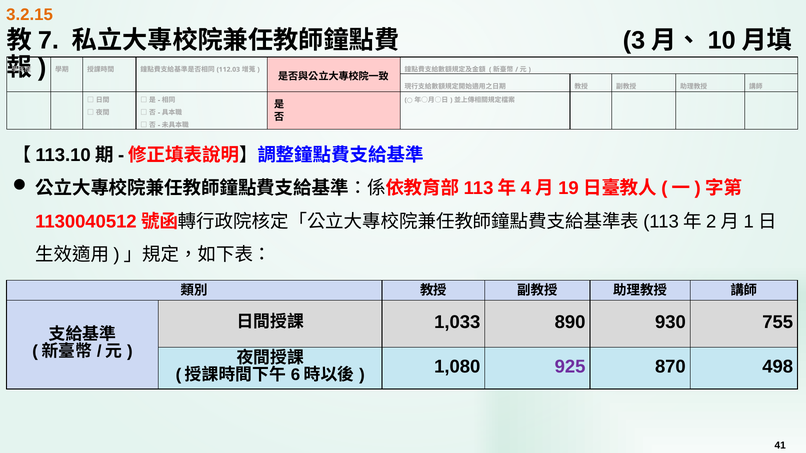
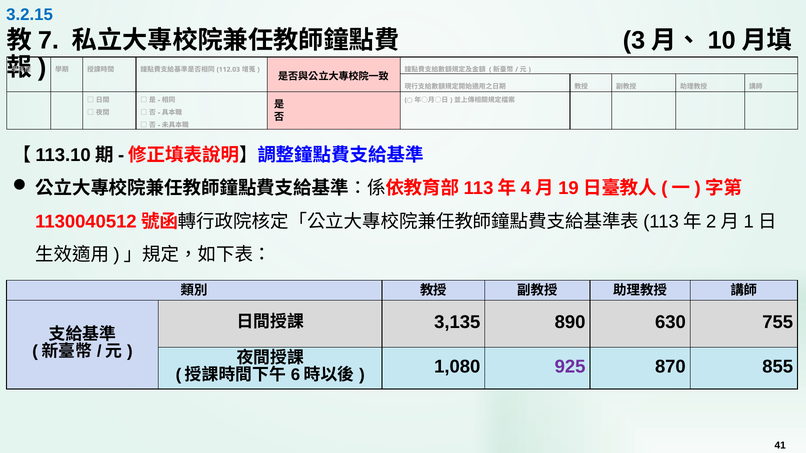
3.2.15 colour: orange -> blue (30, 15)
1,033: 1,033 -> 3,135 (457, 322)
930: 930 -> 630 (670, 322)
498: 498 -> 855 (778, 367)
